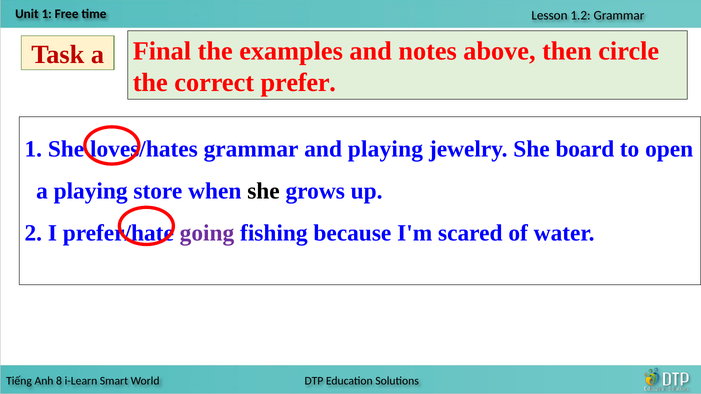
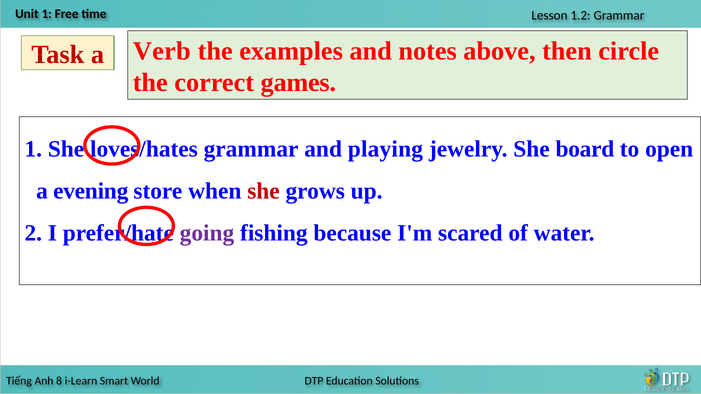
Final: Final -> Verb (162, 51)
prefer: prefer -> games (298, 83)
a playing: playing -> evening (91, 191)
she colour: black -> red (263, 191)
